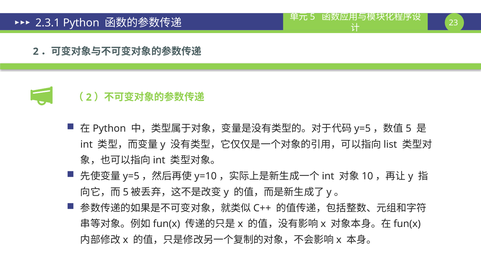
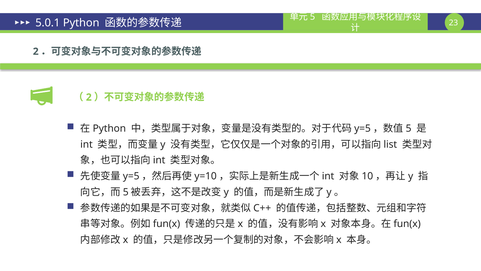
2.3.1: 2.3.1 -> 5.0.1 (48, 23)
